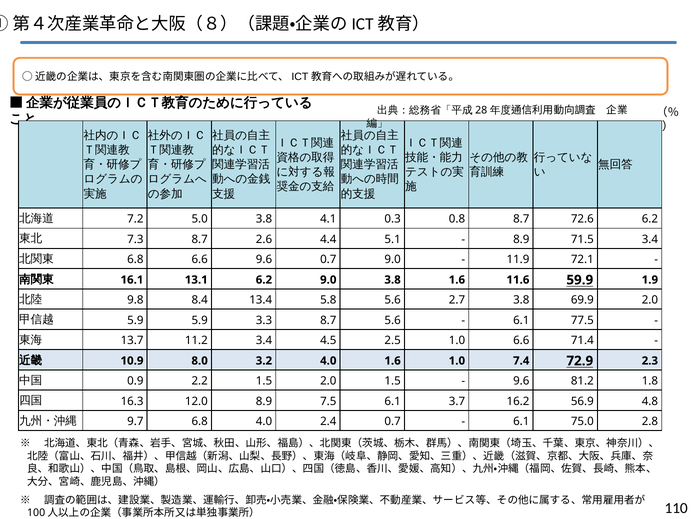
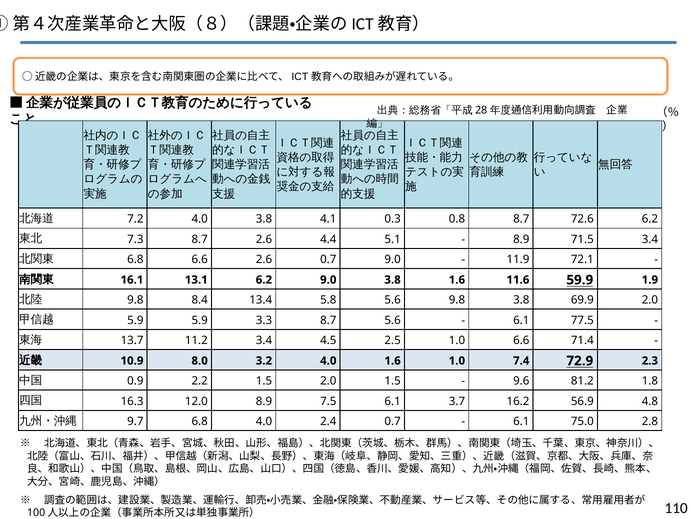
7.2 5.0: 5.0 -> 4.0 (200, 219)
6.6 9.6: 9.6 -> 2.6 (264, 260)
5.6 2.7: 2.7 -> 9.8 (457, 300)
